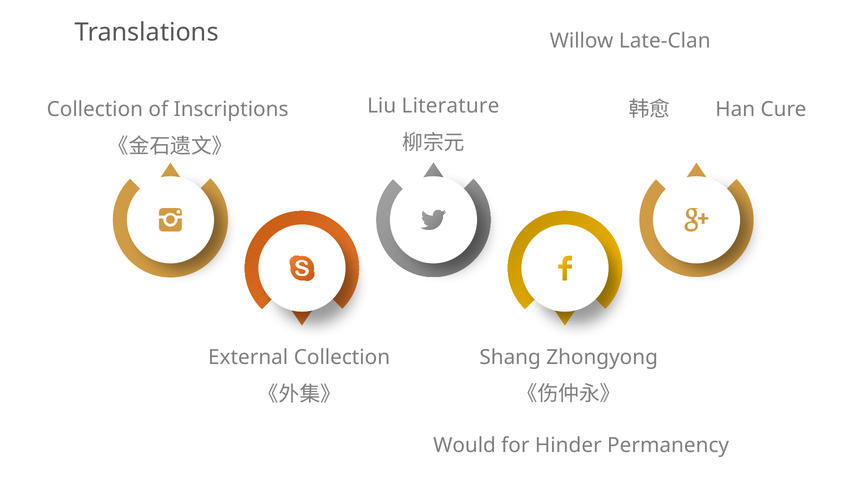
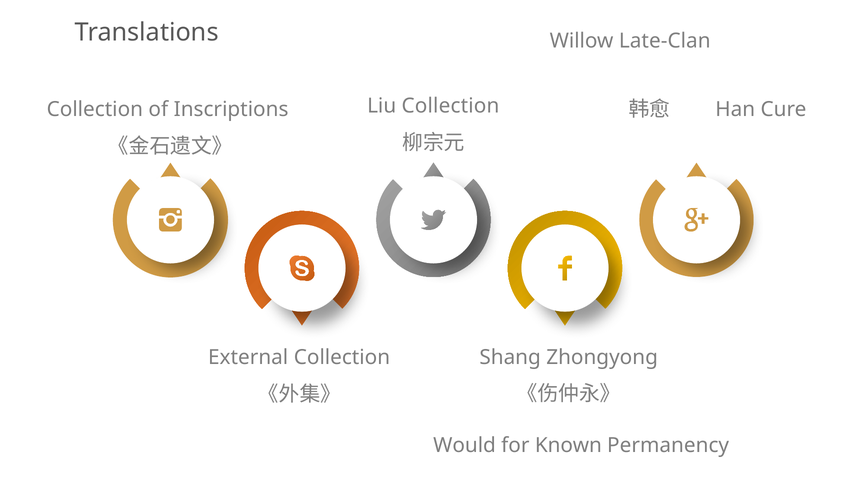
Liu Literature: Literature -> Collection (450, 106)
Hinder: Hinder -> Known (568, 445)
